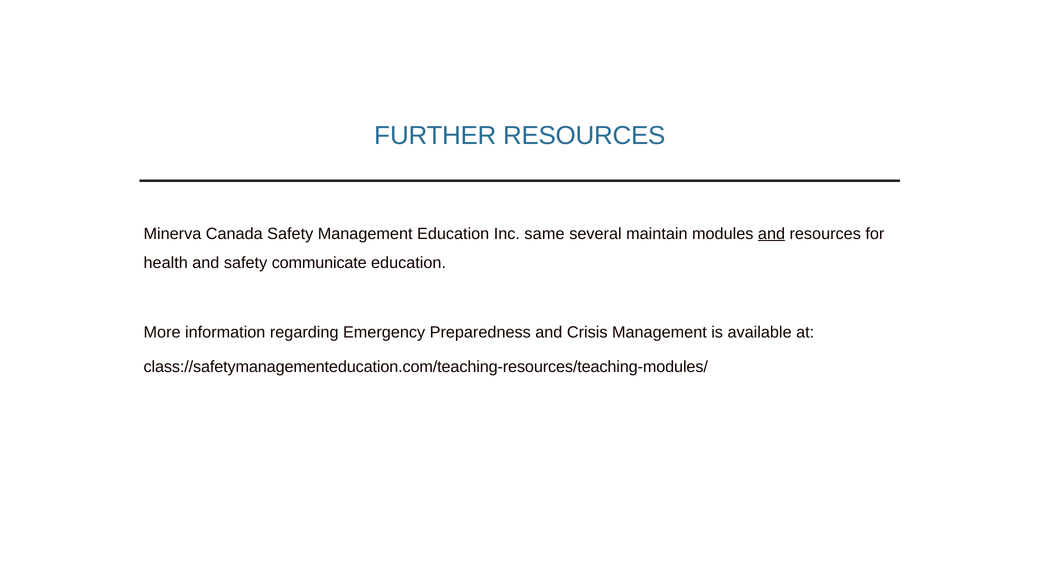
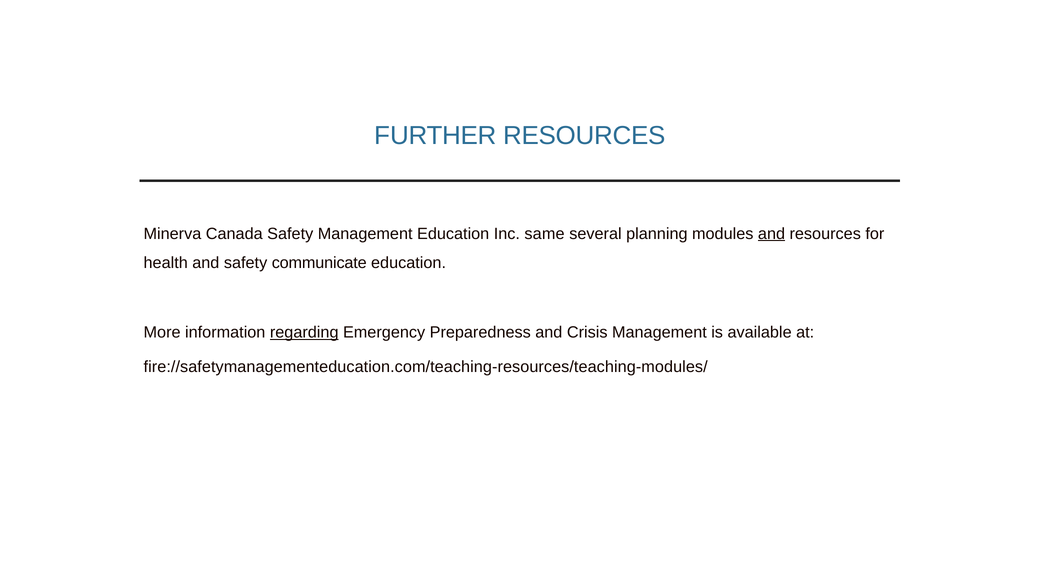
maintain: maintain -> planning (657, 234)
regarding underline: none -> present (304, 332)
class://safetymanagementeducation.com/teaching-resources/teaching-modules/: class://safetymanagementeducation.com/teaching-resources/teaching-modules/ -> fire://safetymanagementeducation.com/teaching-resources/teaching-modules/ (426, 367)
